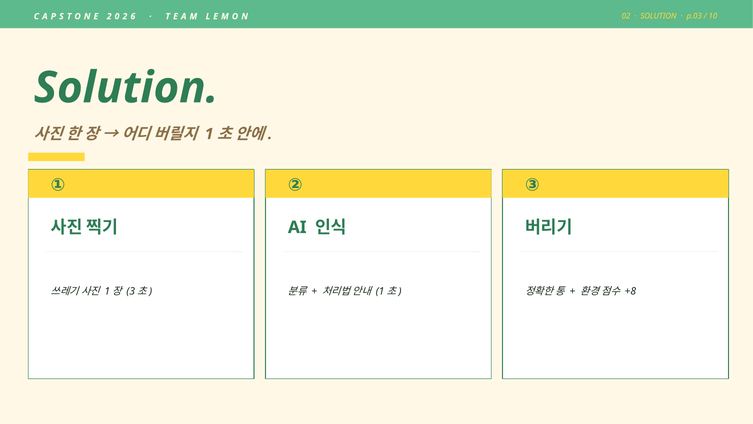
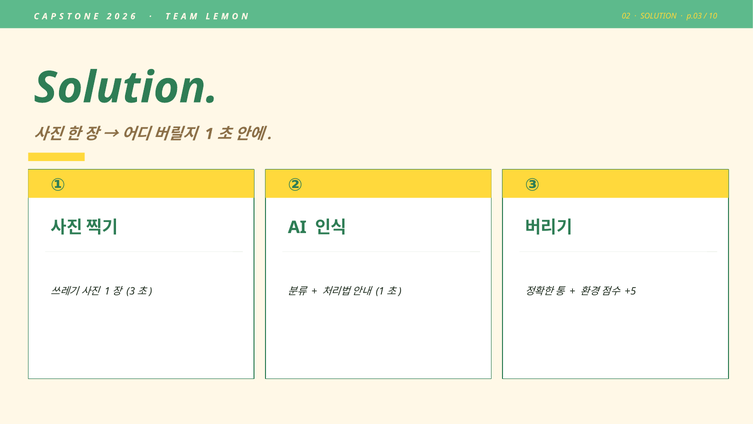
+8: +8 -> +5 (630, 291)
